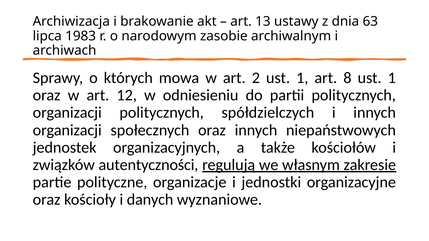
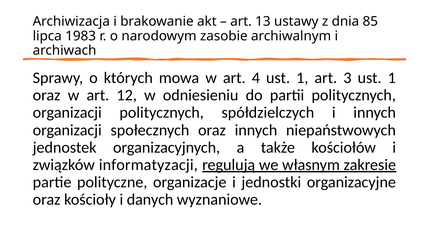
63: 63 -> 85 (370, 22)
2: 2 -> 4 (256, 78)
8: 8 -> 3 (347, 78)
autentyczności: autentyczności -> informatyzacji (148, 165)
